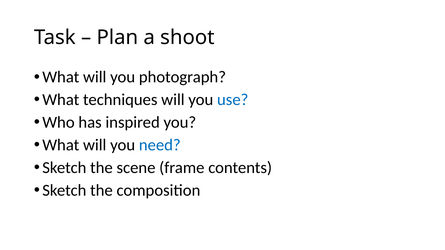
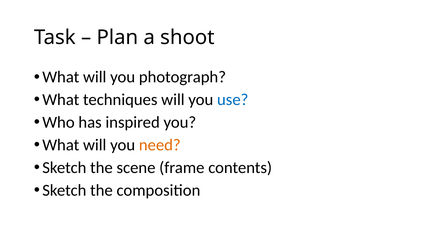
need colour: blue -> orange (160, 145)
